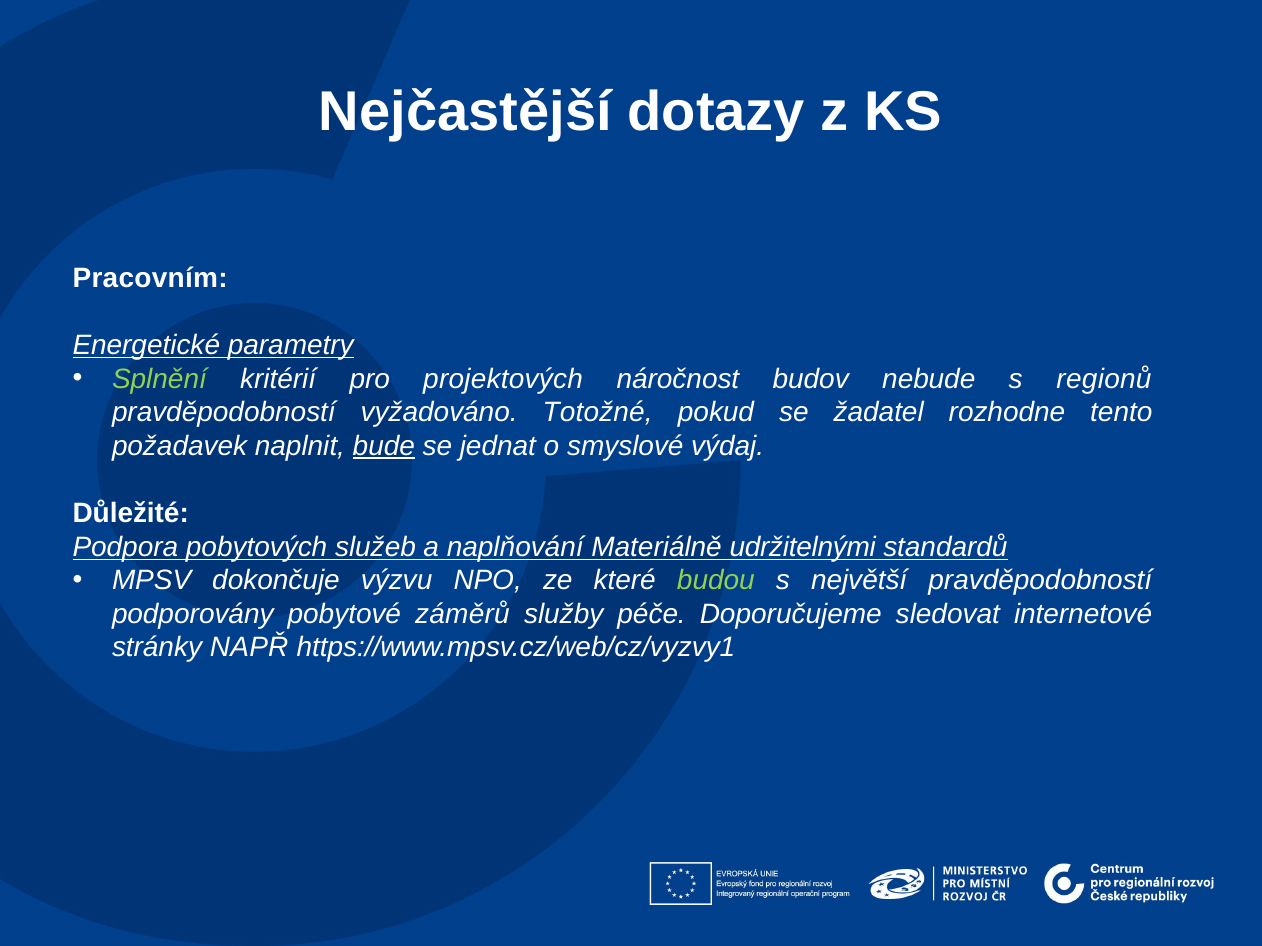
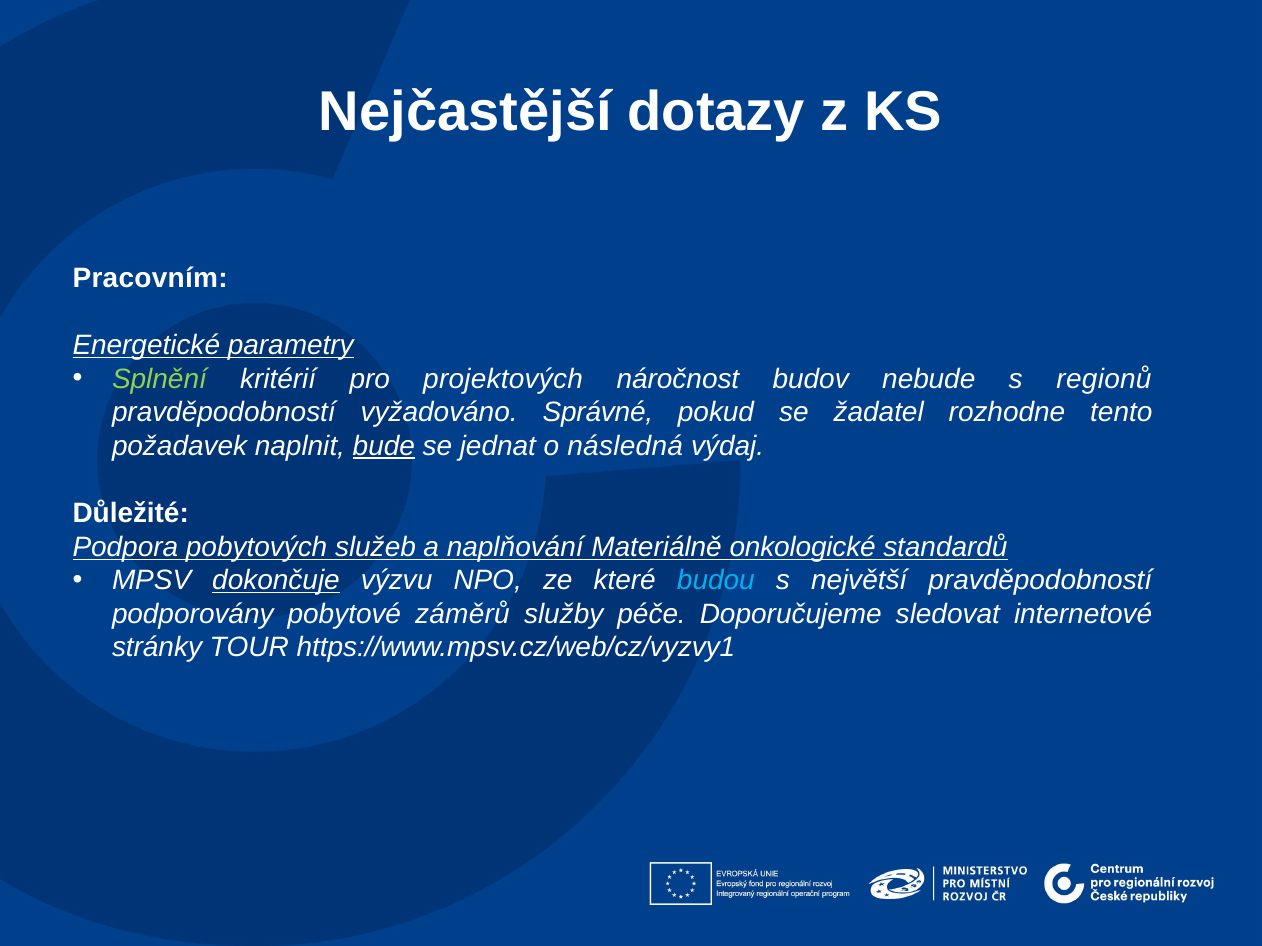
Totožné: Totožné -> Správné (598, 413)
smyslové: smyslové -> následná (625, 446)
udržitelnými: udržitelnými -> onkologické (803, 547)
dokončuje underline: none -> present (276, 581)
budou colour: light green -> light blue (716, 581)
NAPŘ: NAPŘ -> TOUR (249, 648)
